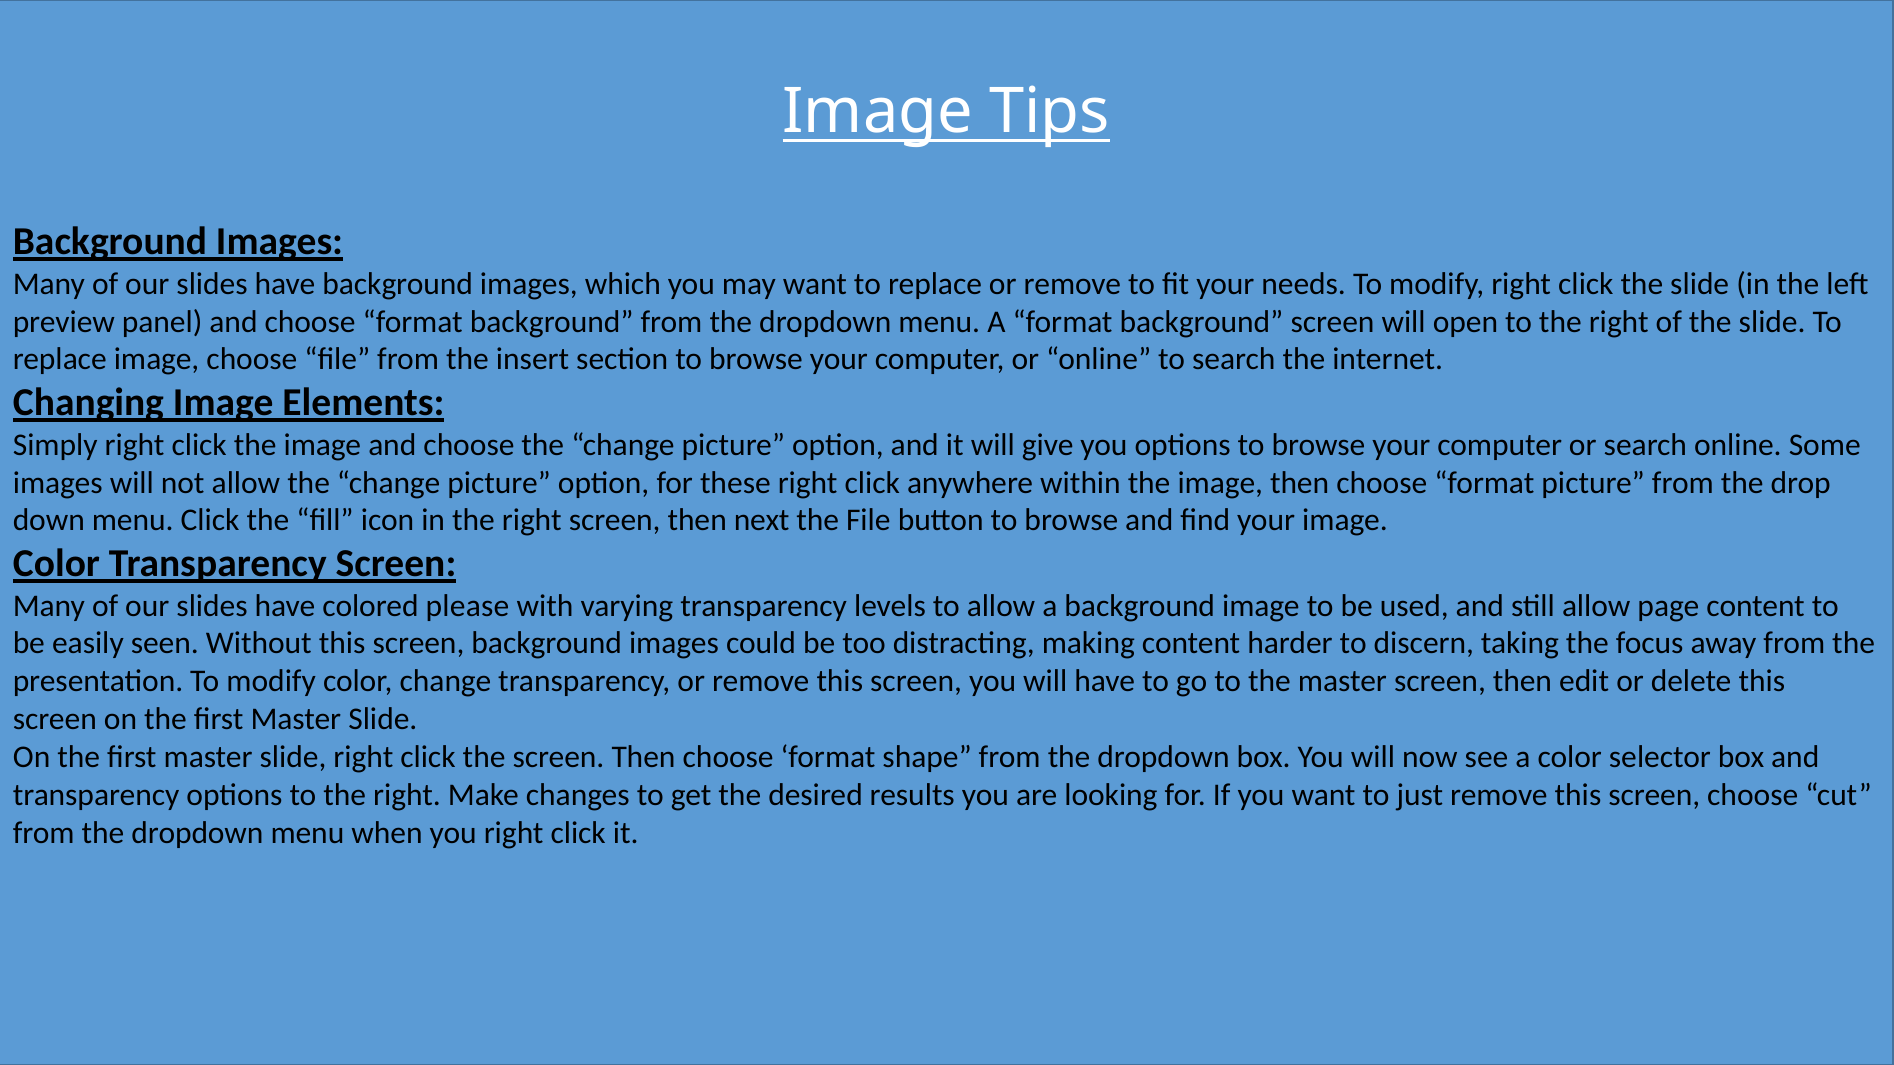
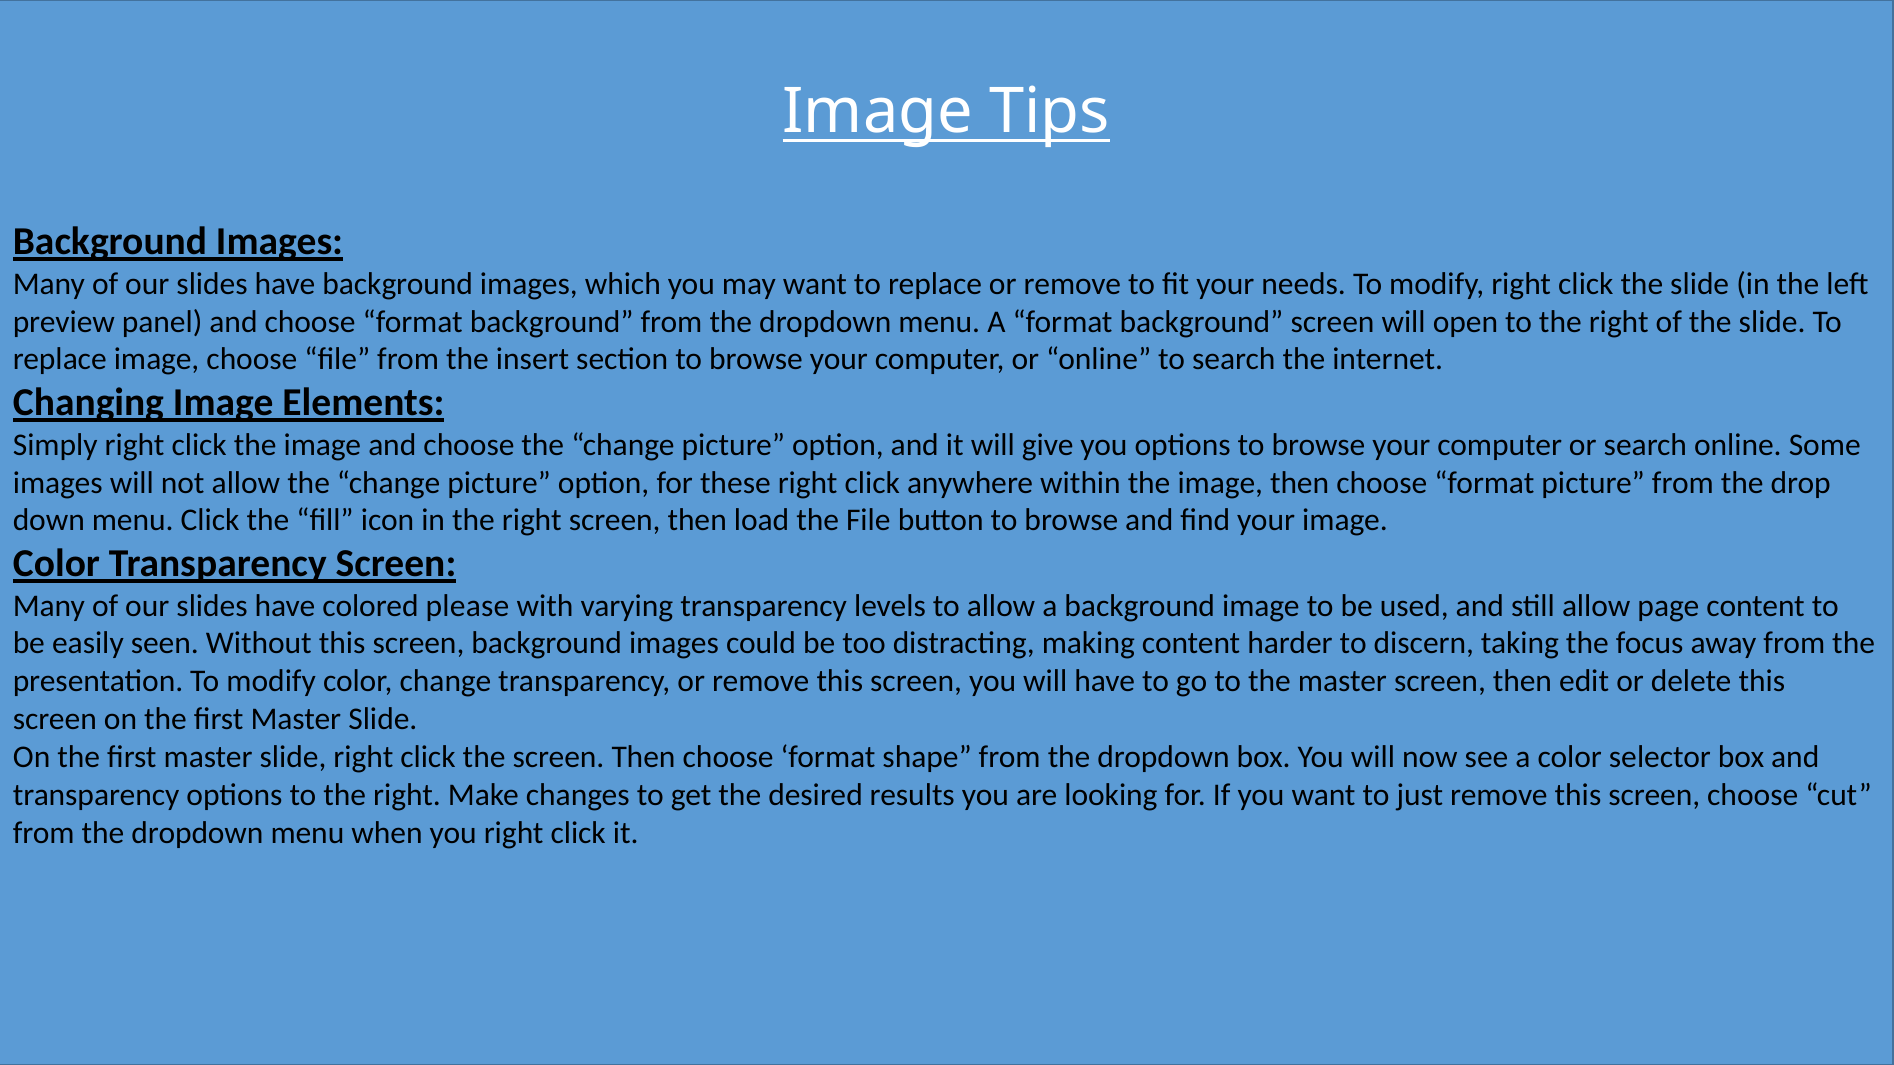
next: next -> load (762, 521)
